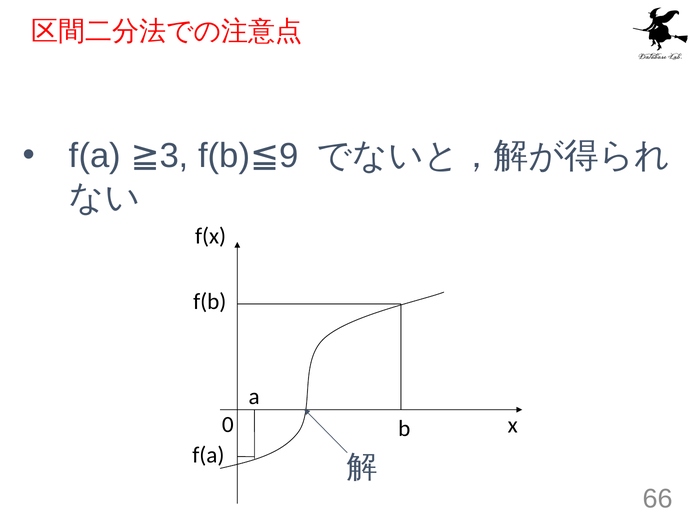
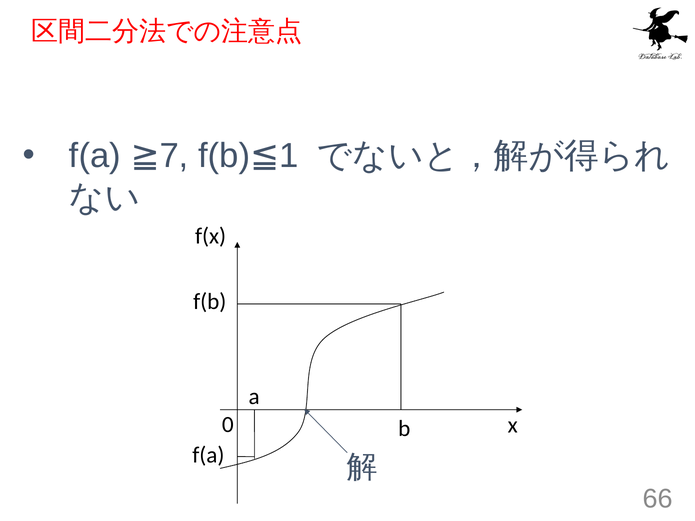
3: 3 -> 7 (174, 156)
9: 9 -> 1 (289, 156)
